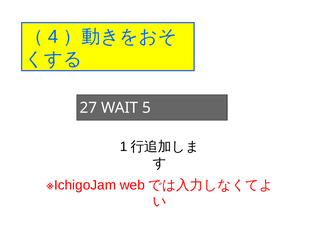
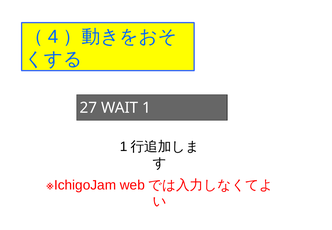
WAIT 5: 5 -> 1 (147, 108)
